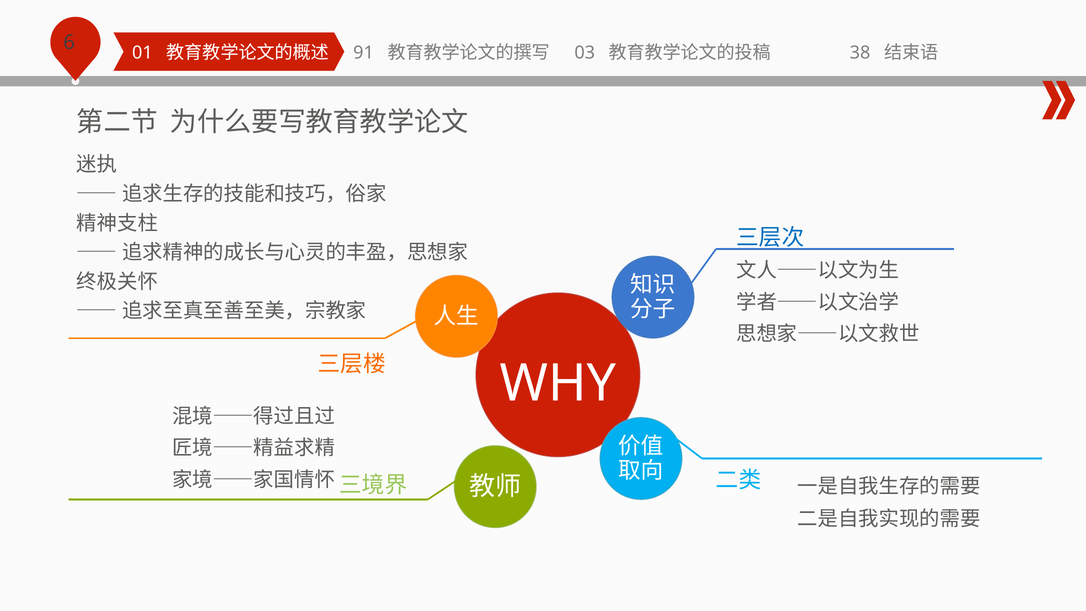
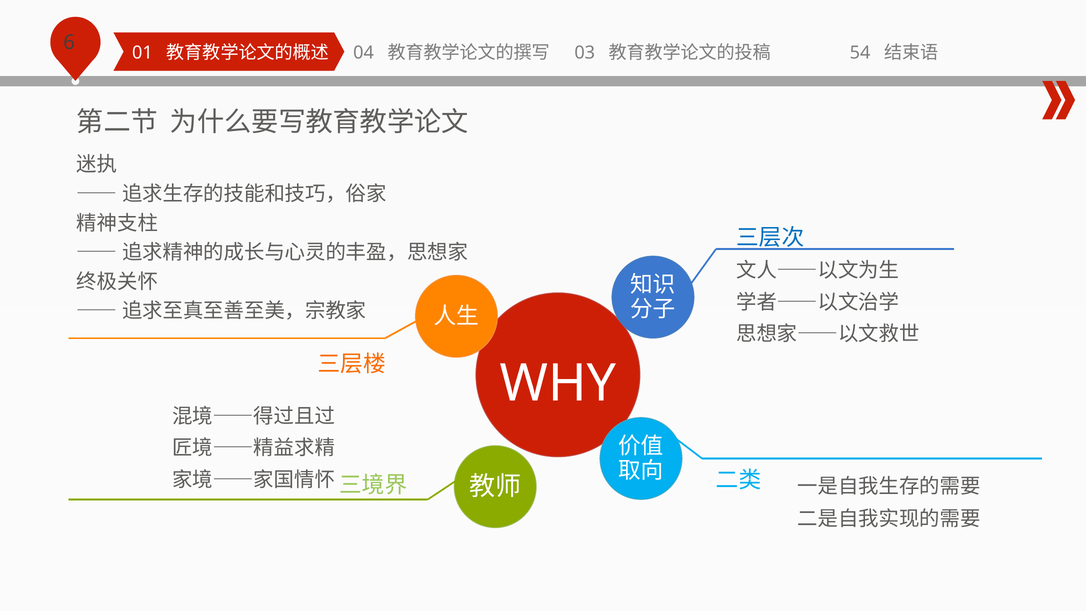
38: 38 -> 54 (860, 53)
91: 91 -> 04 (364, 53)
